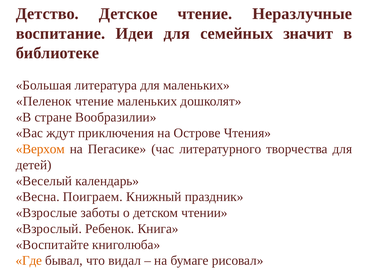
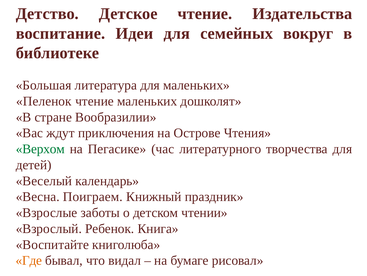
Неразлучные: Неразлучные -> Издательства (302, 14)
значит: значит -> вокруг (308, 33)
Верхом colour: orange -> green (40, 149)
